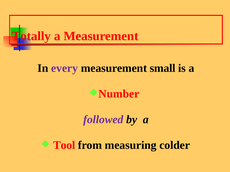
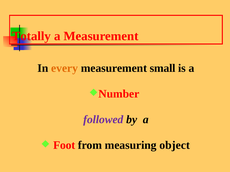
every colour: purple -> orange (65, 68)
Tool: Tool -> Foot (64, 146)
colder: colder -> object (175, 146)
